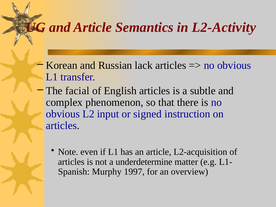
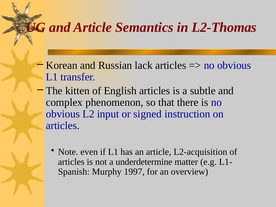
L2-Activity: L2-Activity -> L2-Thomas (224, 27)
facial: facial -> kitten (77, 91)
